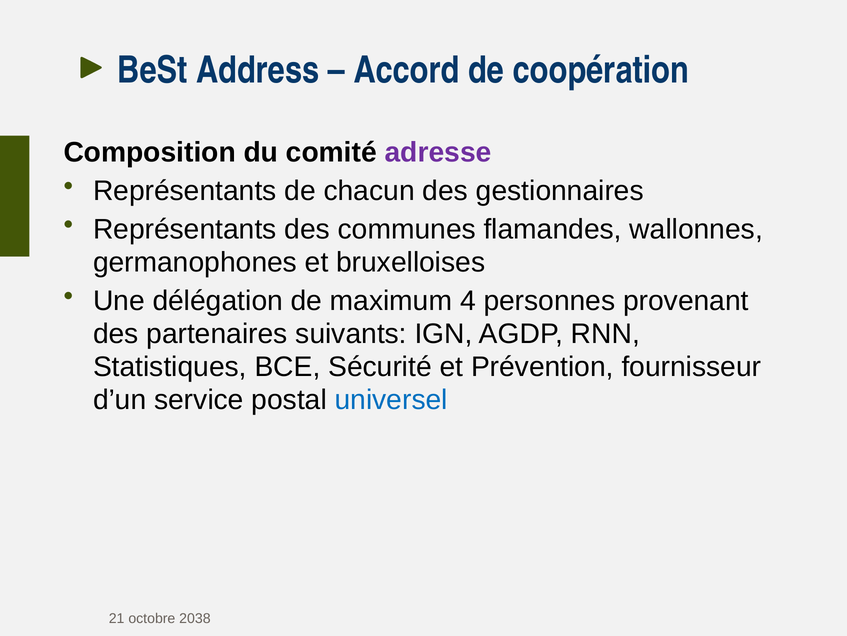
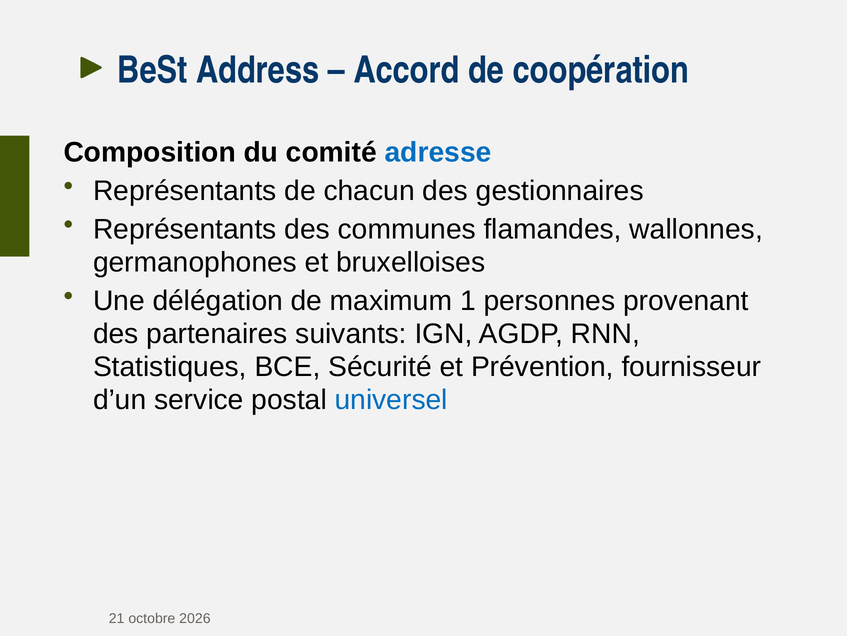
adresse colour: purple -> blue (438, 152)
4: 4 -> 1 (468, 301)
2038: 2038 -> 2026 (195, 618)
